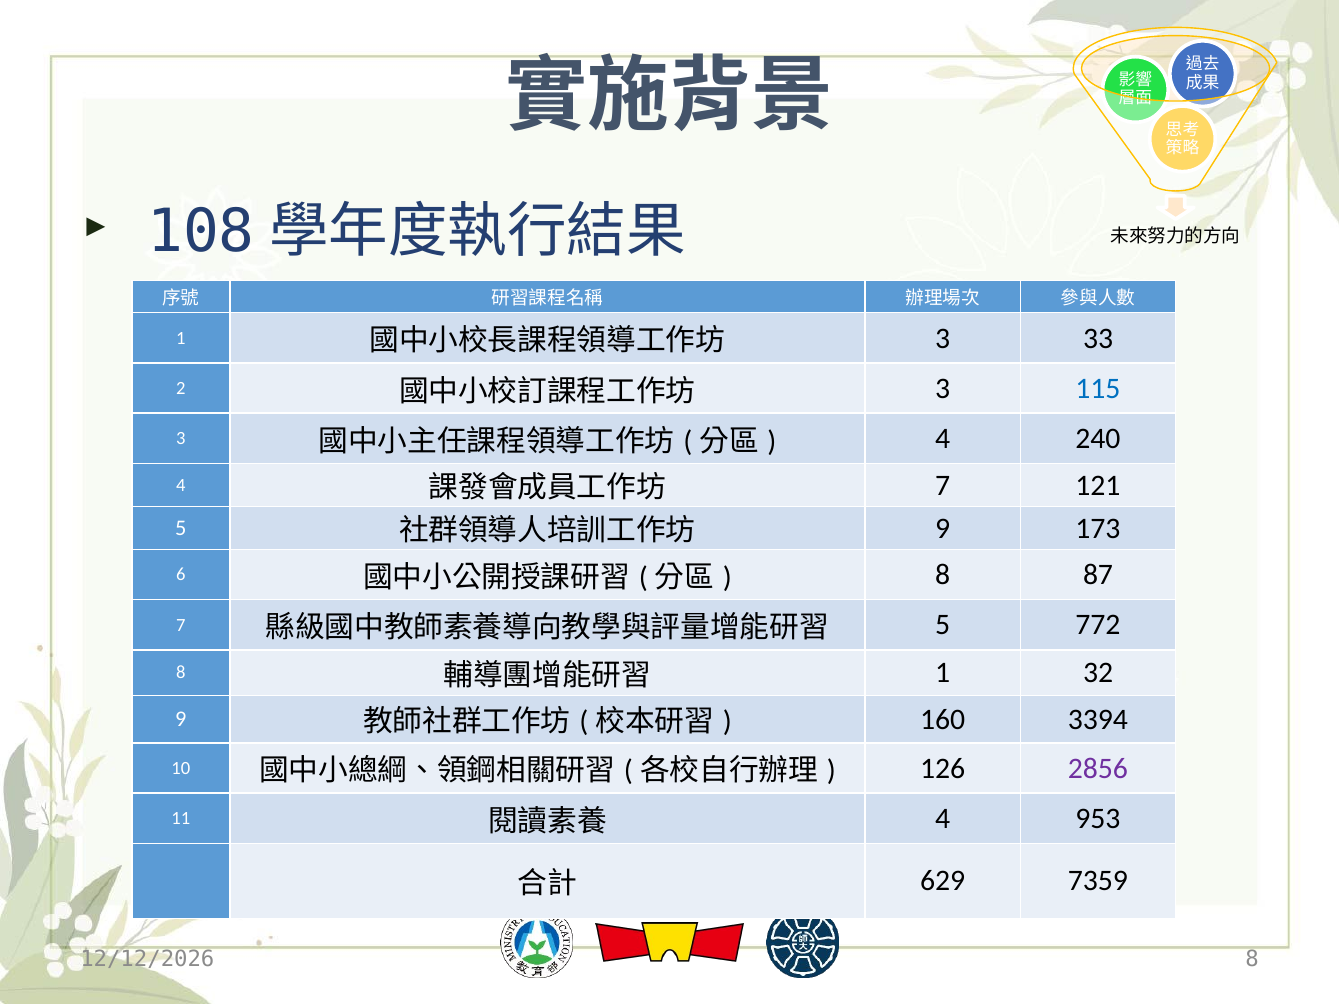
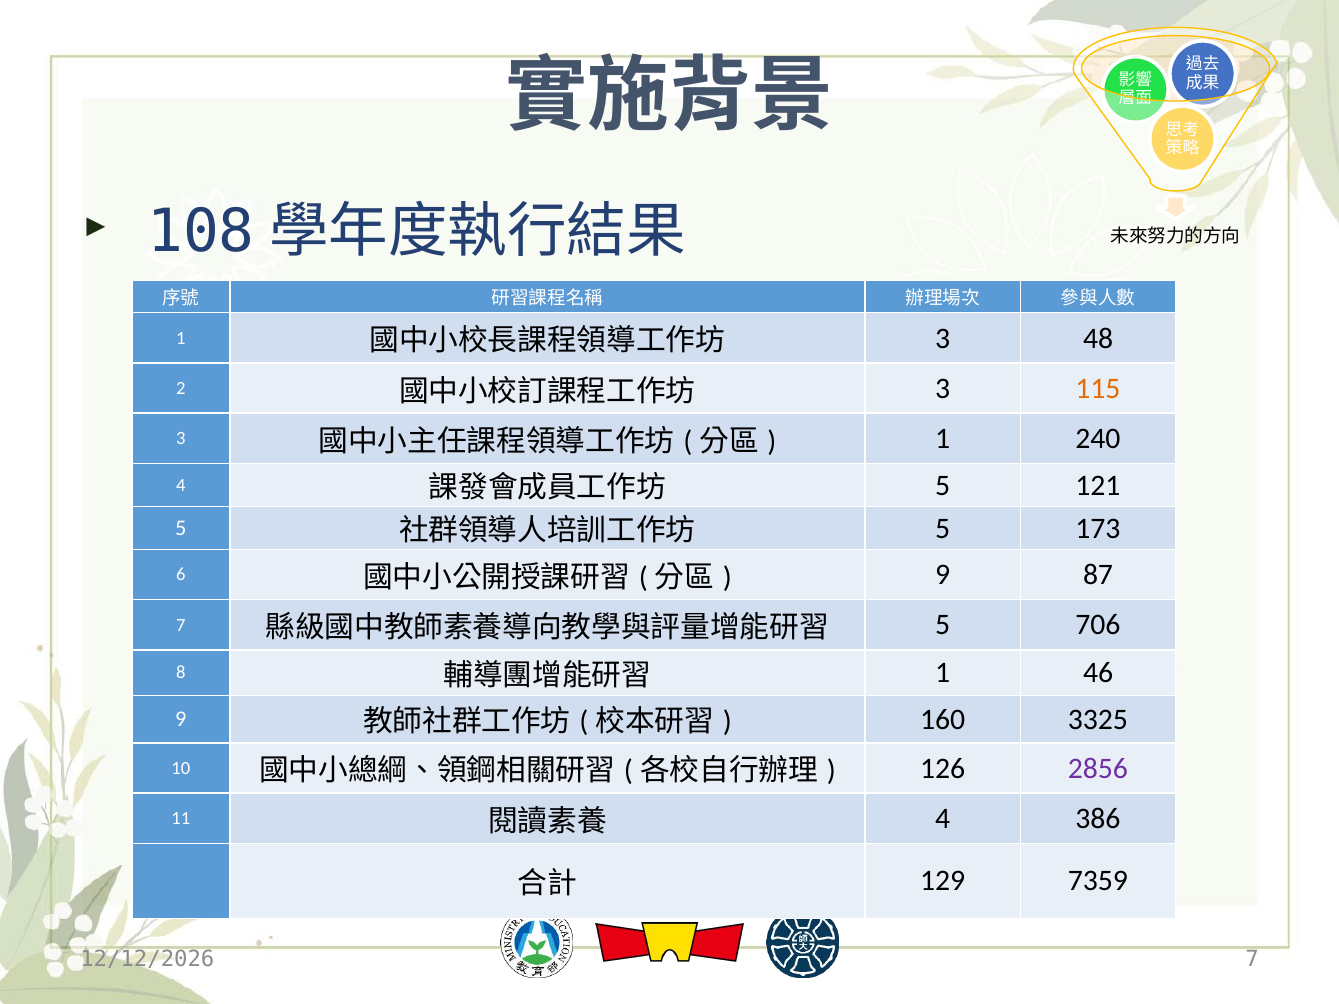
33: 33 -> 48 (1098, 338)
115 colour: blue -> orange (1098, 389)
4: 4 -> 1 (943, 439)
7: 7 -> 5 (943, 485)
9: 9 -> 5 (943, 528)
8: 8 -> 9 (943, 575)
772: 772 -> 706 (1098, 625)
32: 32 -> 46 (1098, 673)
3394: 3394 -> 3325 (1098, 720)
953: 953 -> 386 (1098, 819)
629: 629 -> 129 (943, 881)
8: 8 -> 7 (1252, 959)
